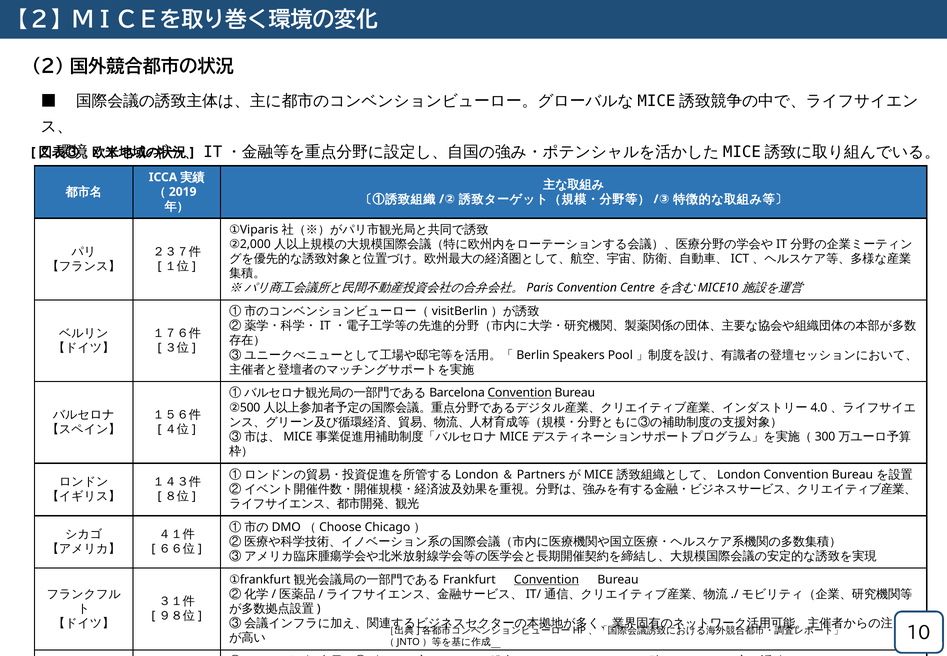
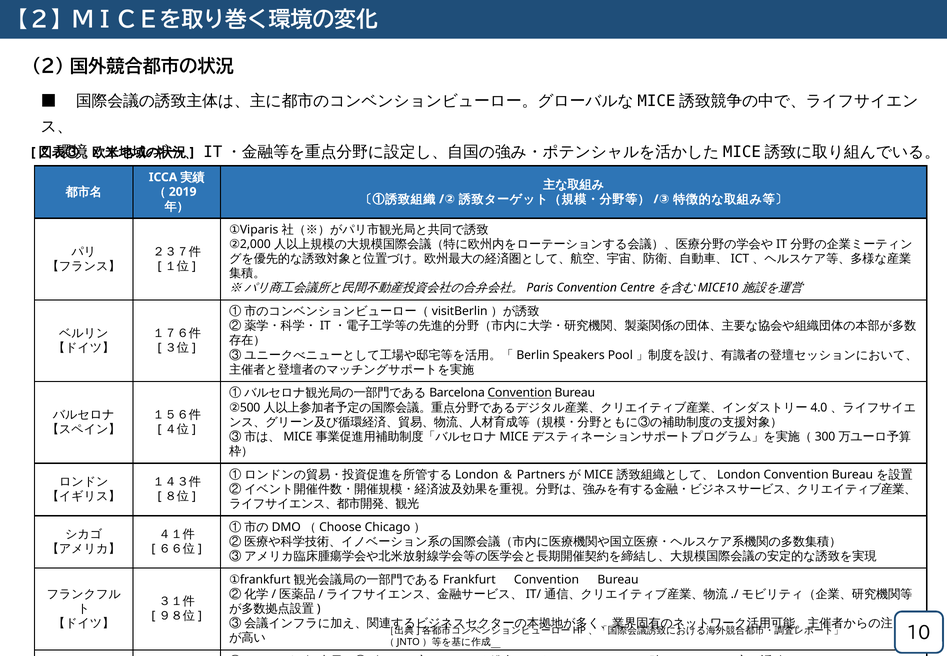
Convention underline: present -> none (546, 579)
